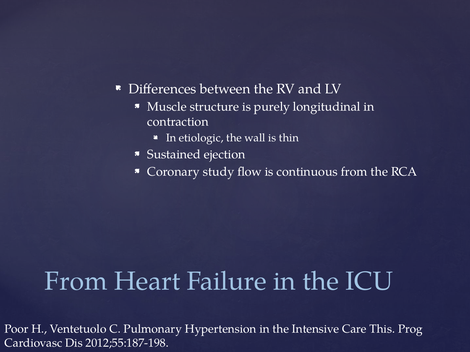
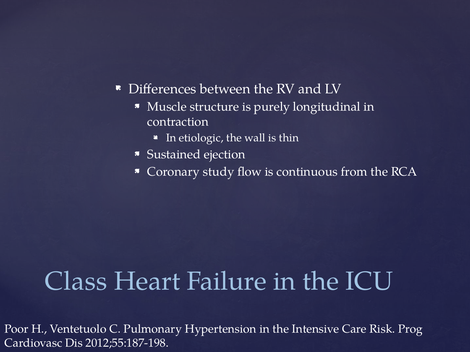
From: From -> Class (76, 281)
This: This -> Risk (382, 329)
